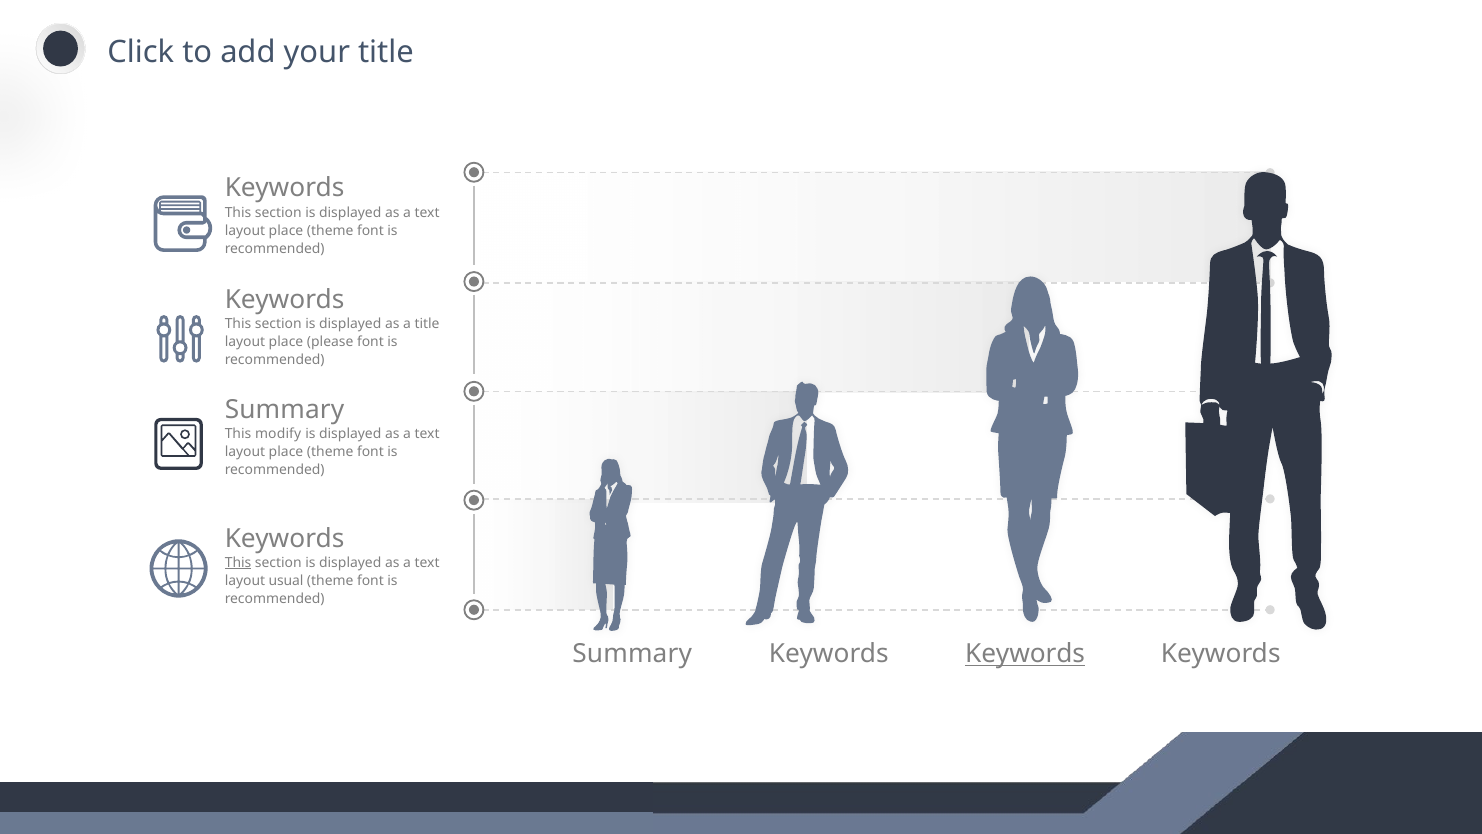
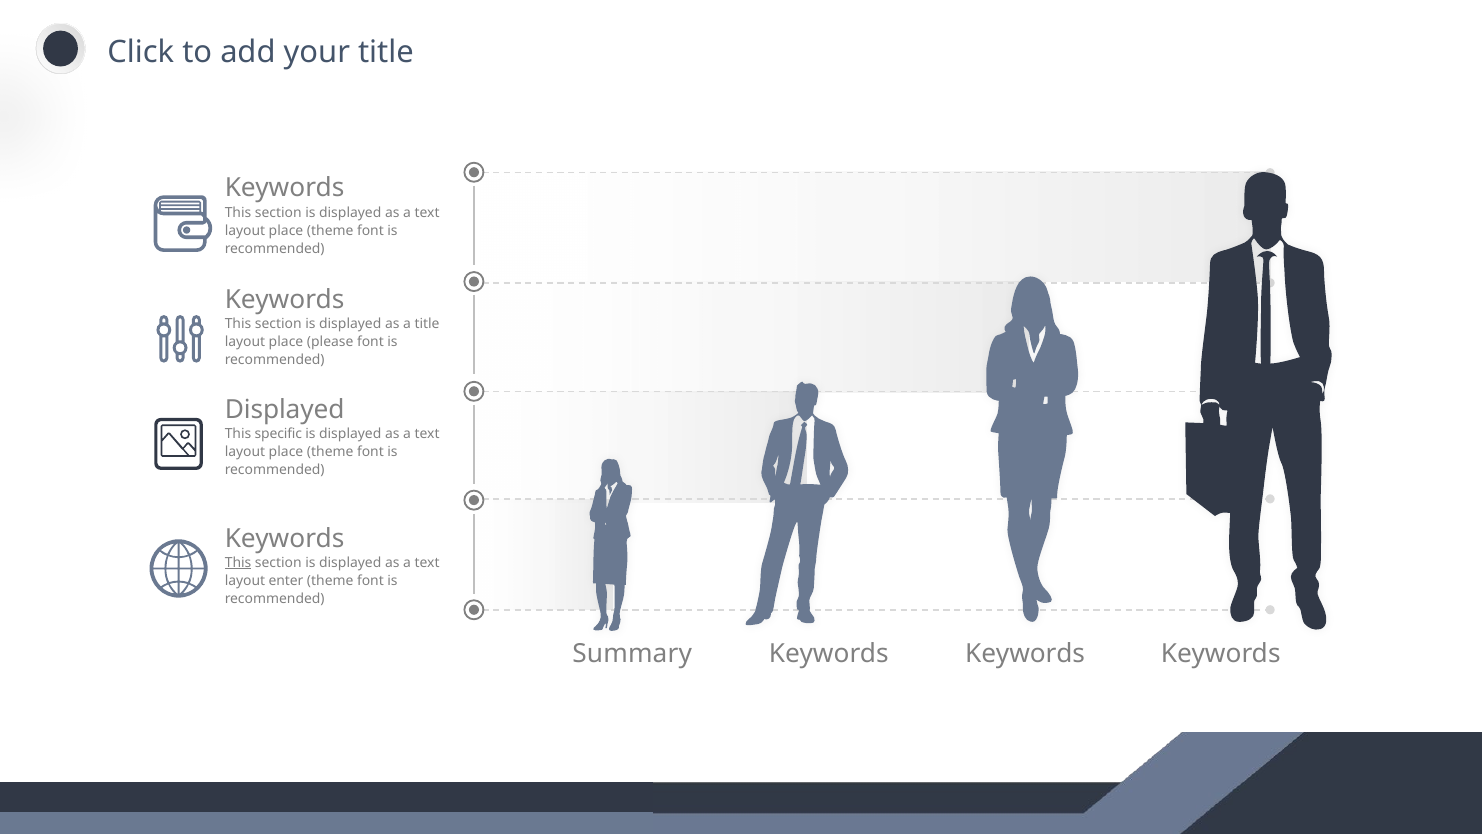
Summary: Summary -> Displayed (285, 409)
modify: modify -> specific (278, 434)
usual: usual -> enter (286, 581)
Keywords underline: present -> none (1025, 654)
